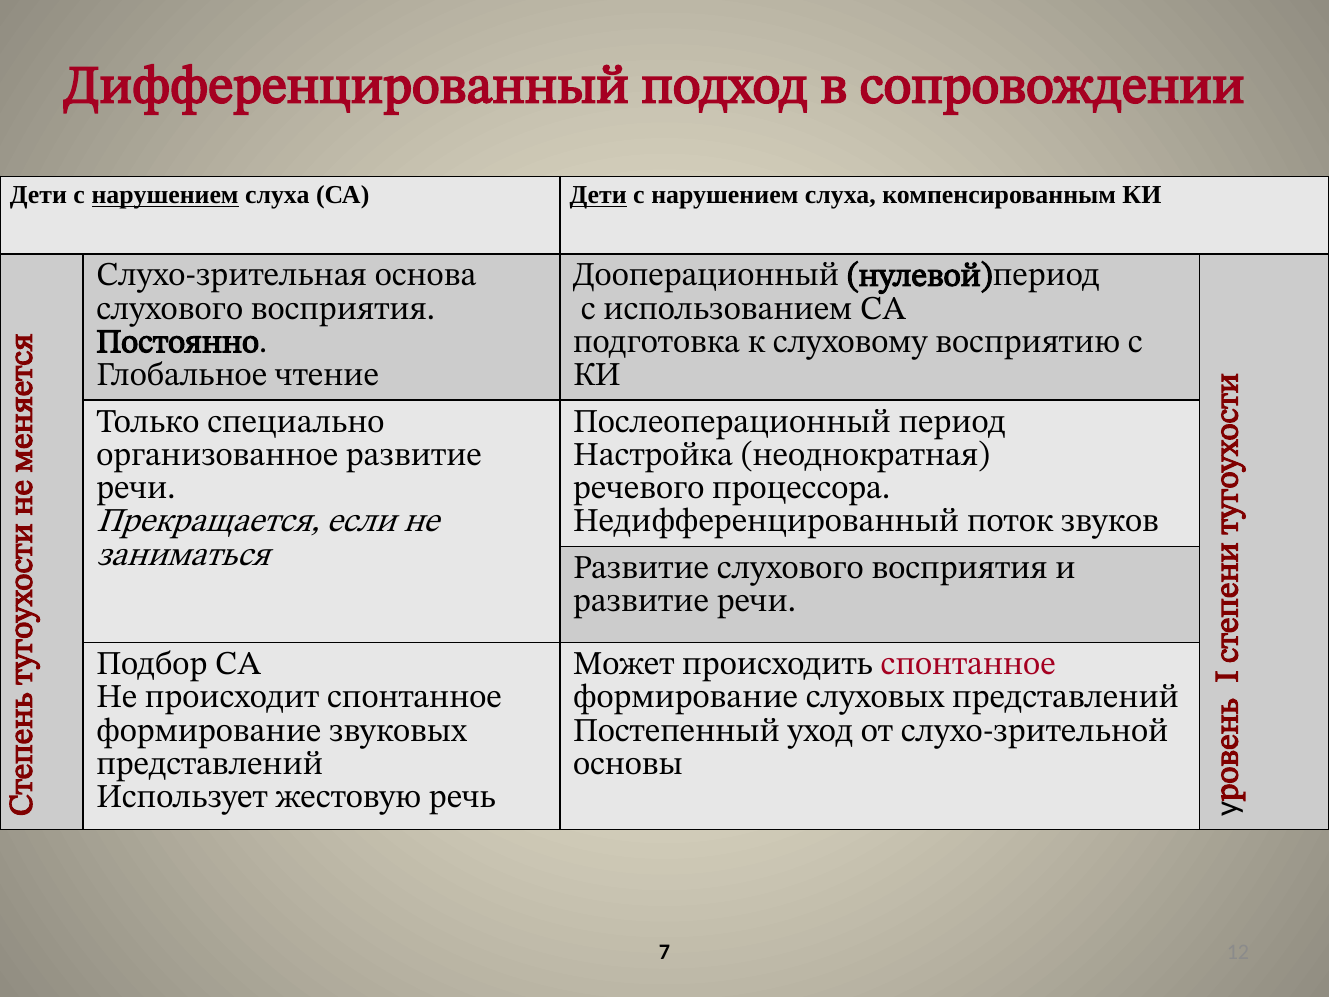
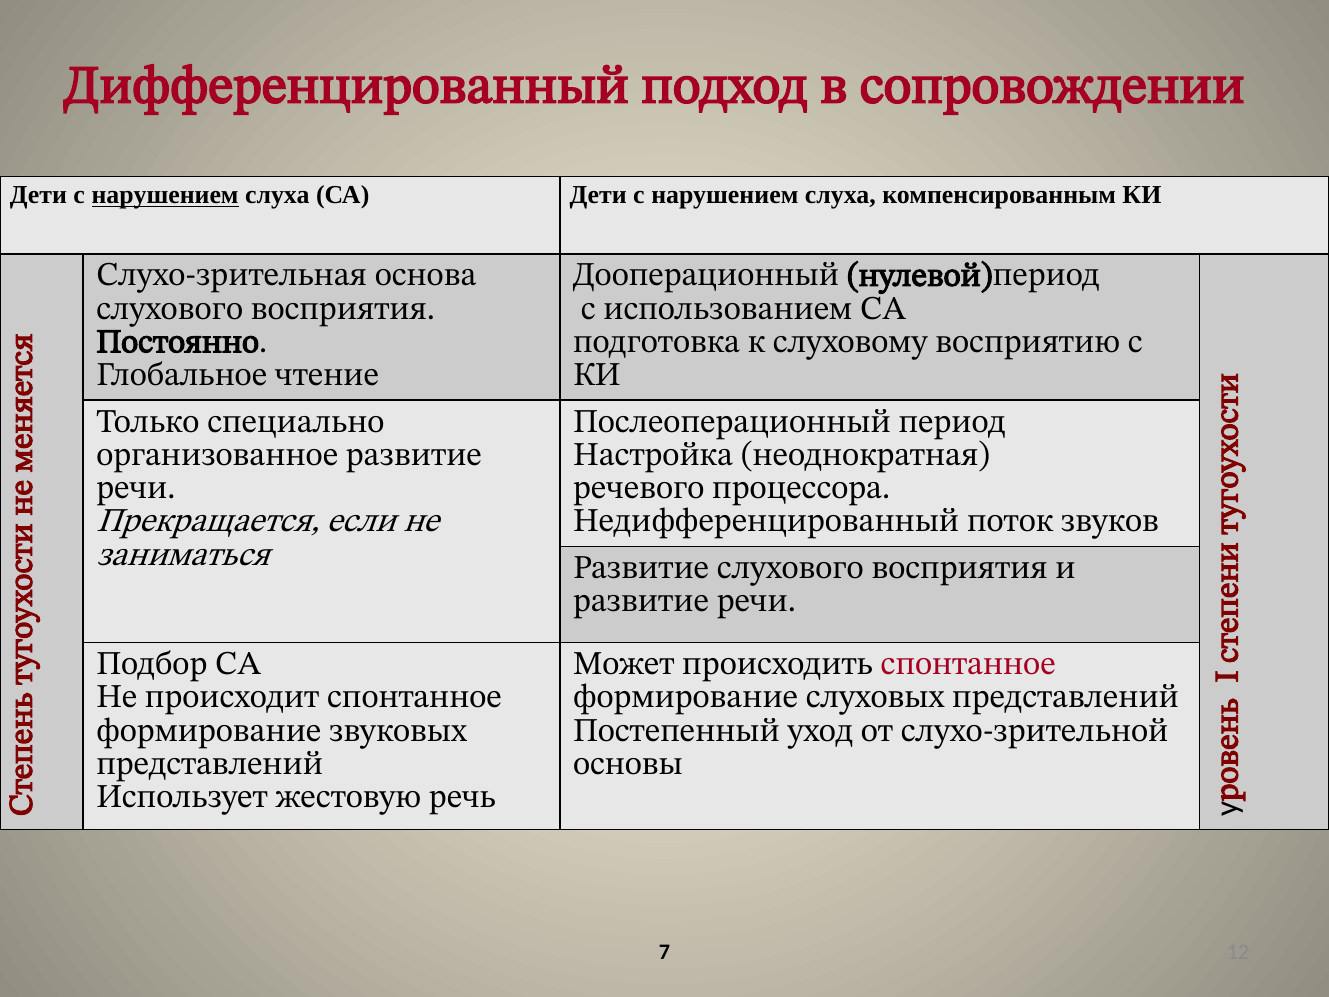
Дети underline: present -> none (598, 195)
